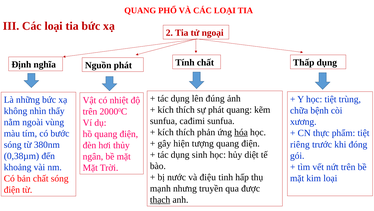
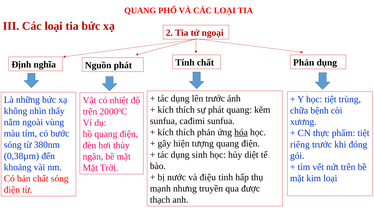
Thấp: Thấp -> Phản (304, 62)
lên đúng: đúng -> trước (215, 98)
thạch underline: present -> none (160, 199)
